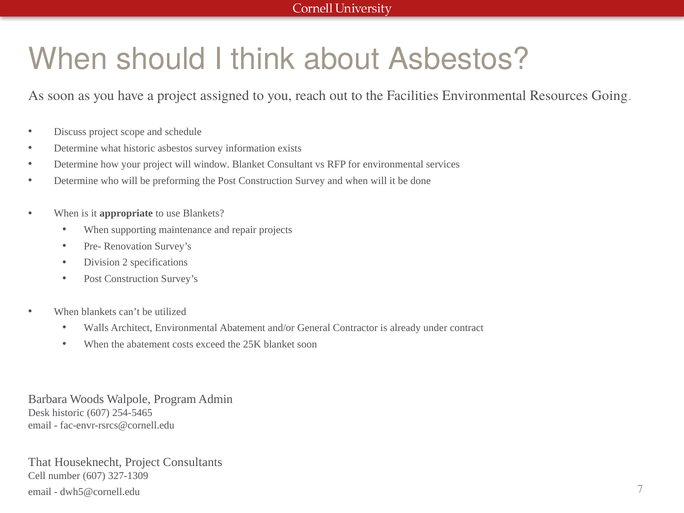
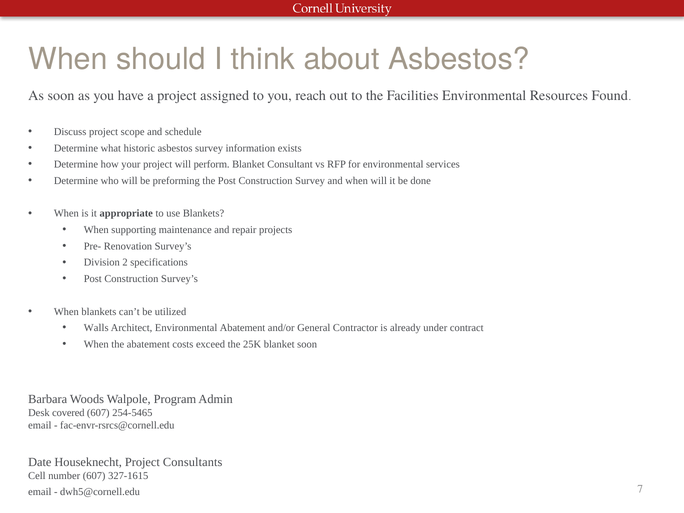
Going: Going -> Found (610, 96)
window: window -> perform (212, 164)
Desk historic: historic -> covered (68, 413)
That: That -> Date (40, 462)
327-1309: 327-1309 -> 327-1615 (128, 476)
